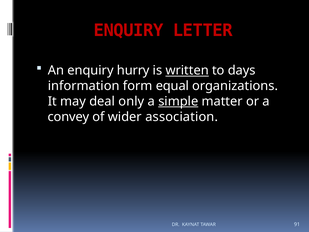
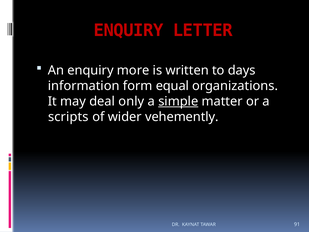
hurry: hurry -> more (133, 70)
written underline: present -> none (187, 70)
convey: convey -> scripts (68, 117)
association: association -> vehemently (182, 117)
